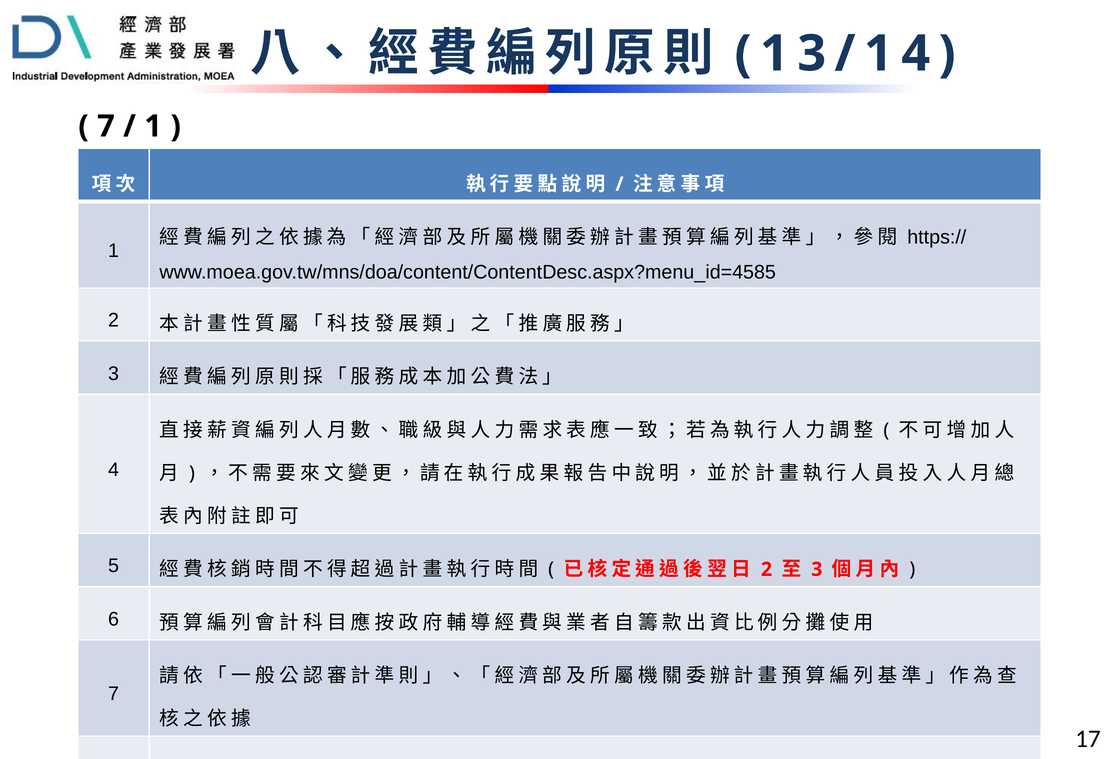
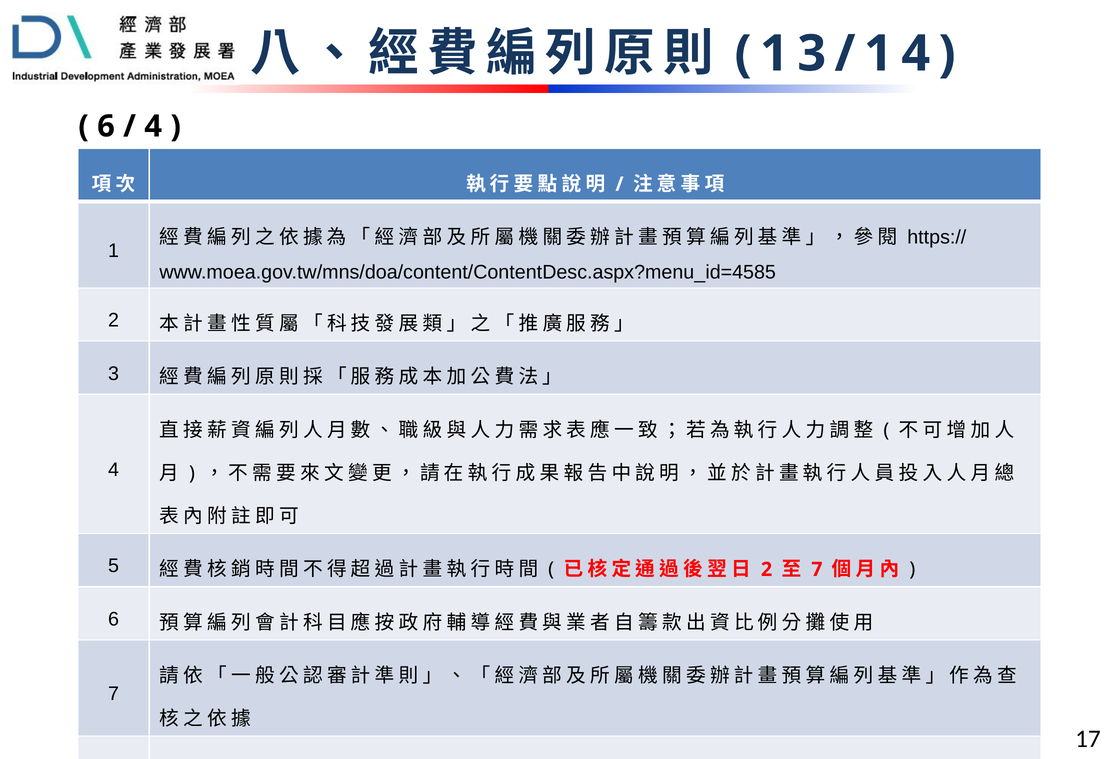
7: 7 -> 6 (106, 126)
1: 1 -> 4 (153, 126)
3: 3 -> 7 (817, 569)
